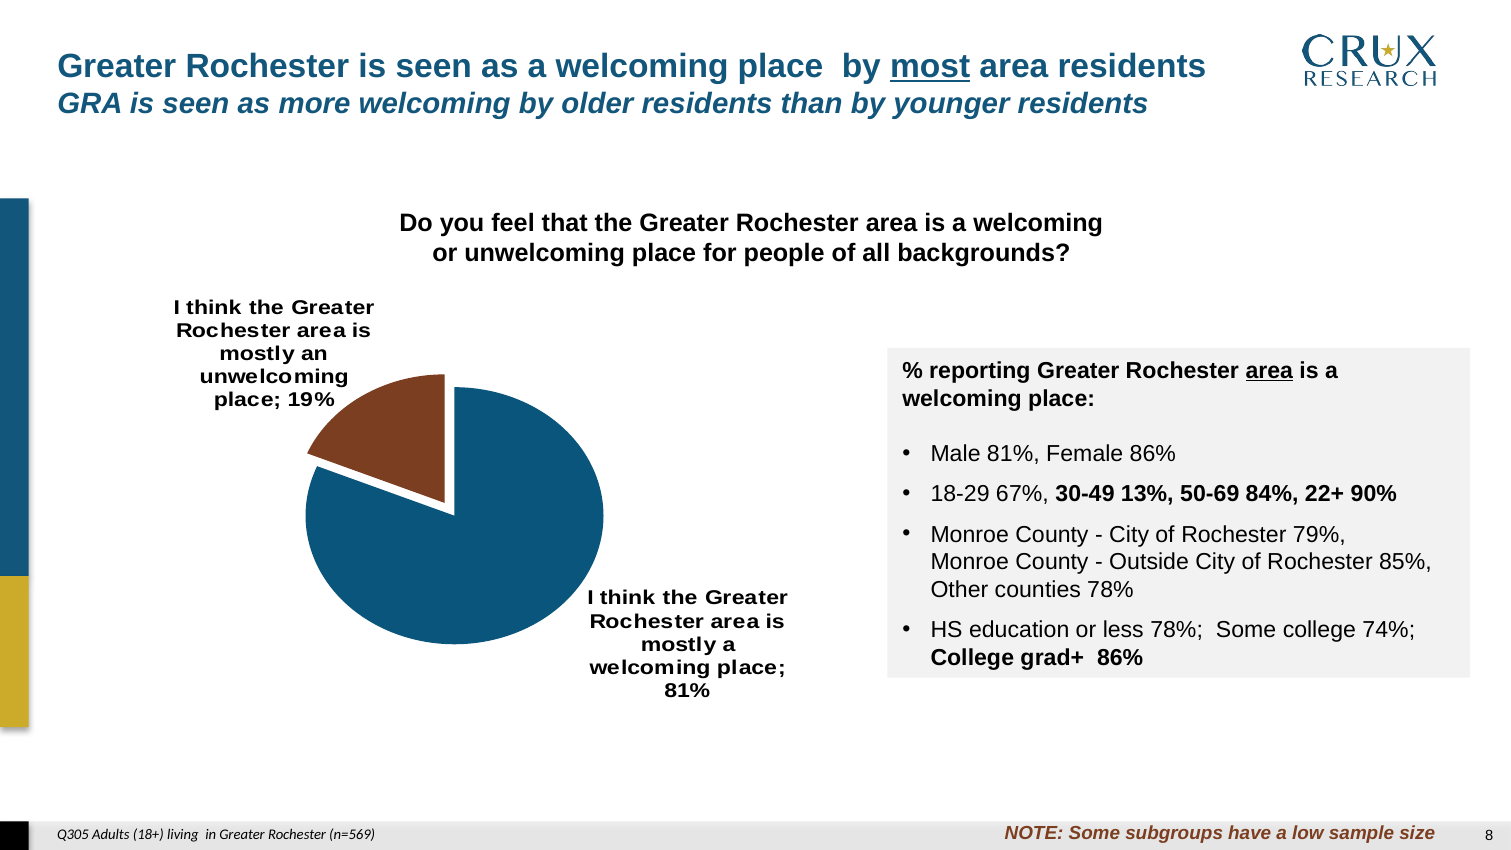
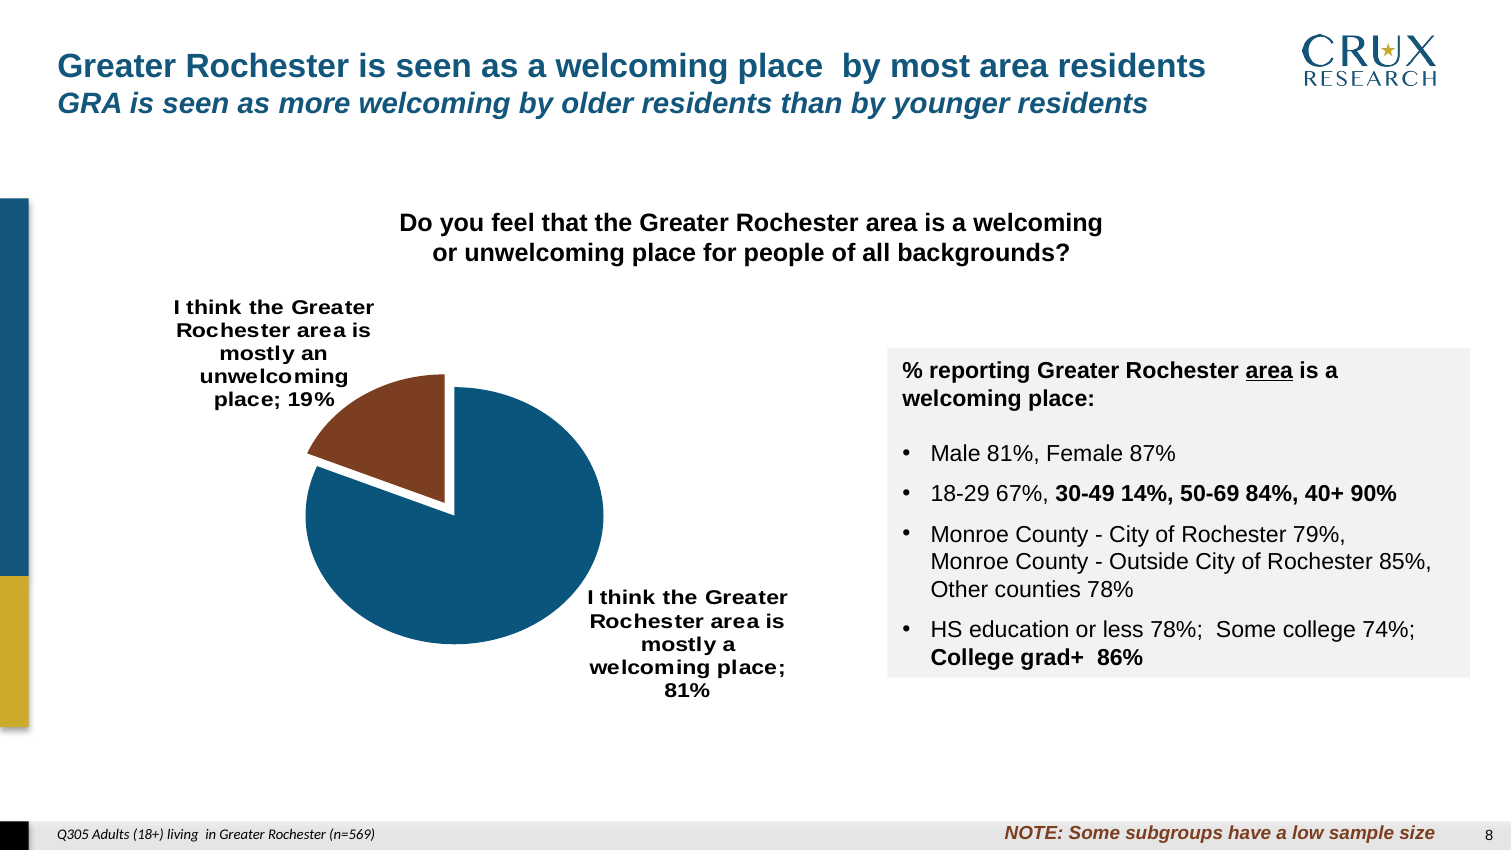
most underline: present -> none (930, 66)
Female 86%: 86% -> 87% (1153, 454)
13%: 13% -> 14% (1147, 494)
22+: 22+ -> 40+ (1325, 494)
